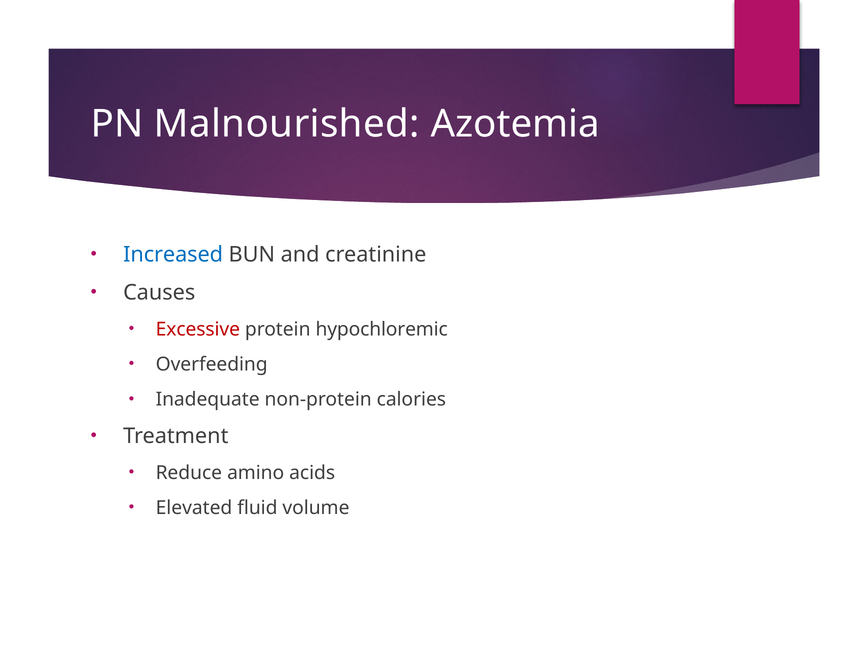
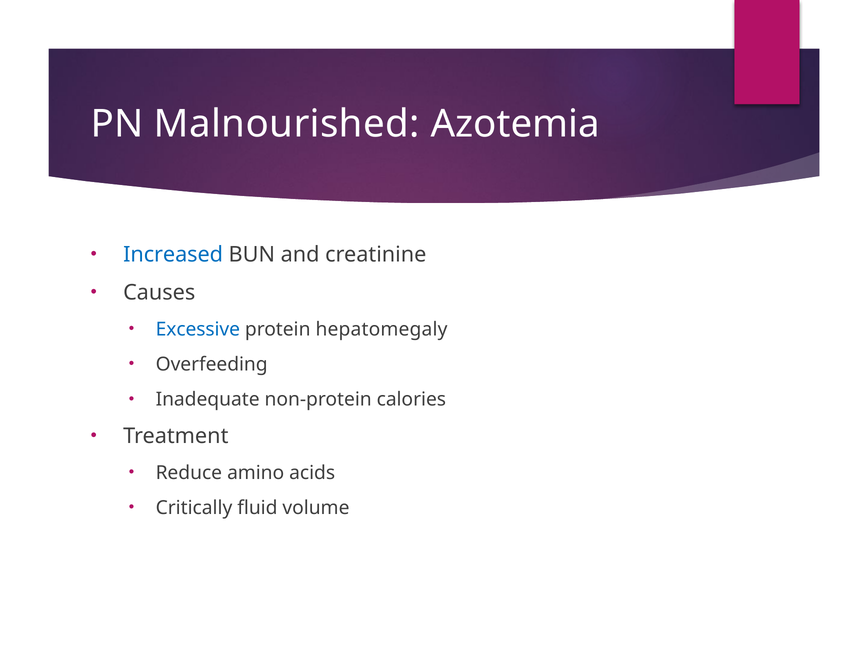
Excessive colour: red -> blue (198, 329)
hypochloremic: hypochloremic -> hepatomegaly (382, 329)
Elevated: Elevated -> Critically (194, 508)
